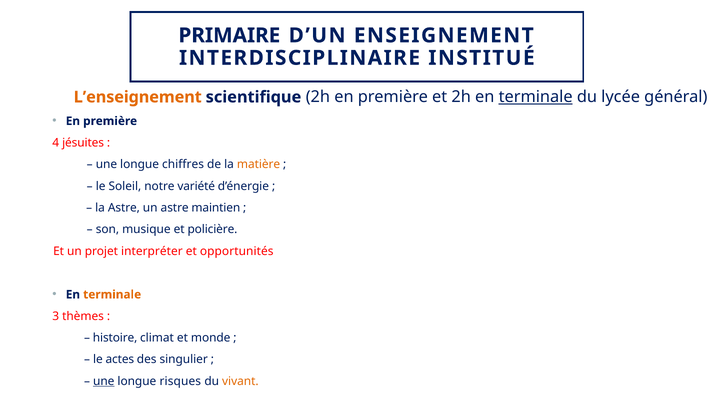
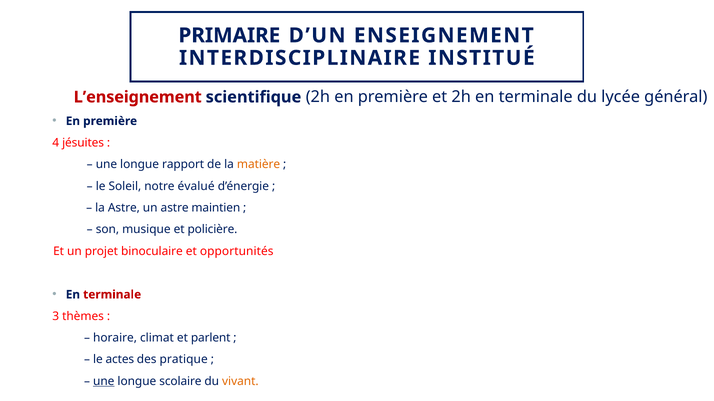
L’enseignement colour: orange -> red (138, 97)
terminale underline: present -> none (536, 97)
chiffres: chiffres -> rapport (183, 165)
variété: variété -> évalué (196, 186)
interpréter: interpréter -> binoculaire (152, 252)
terminale colour: orange -> red (112, 295)
histoire: histoire -> horaire (115, 338)
monde: monde -> parlent (211, 338)
singulier: singulier -> pratique (184, 360)
risques: risques -> scolaire (180, 382)
